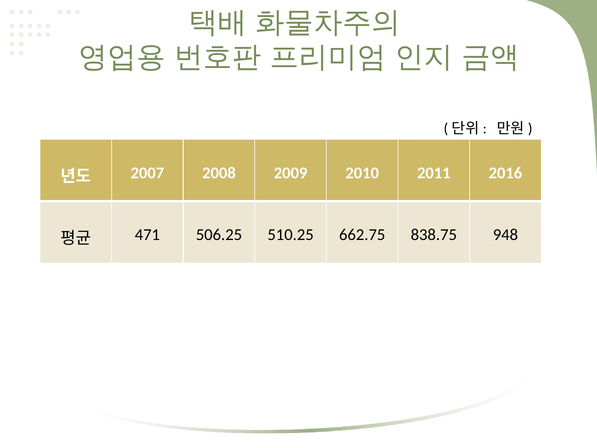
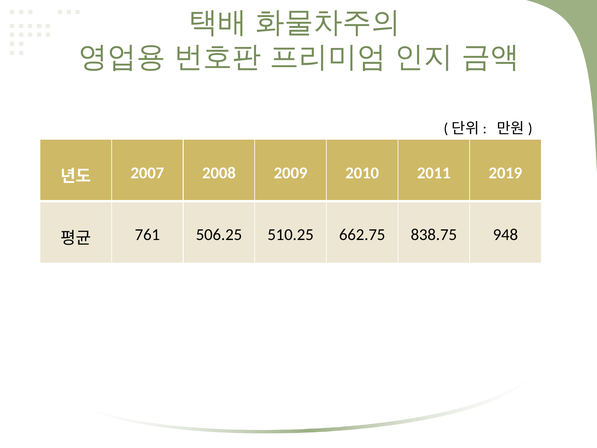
2016: 2016 -> 2019 (505, 173)
471: 471 -> 761 (147, 235)
